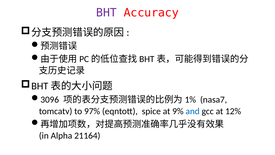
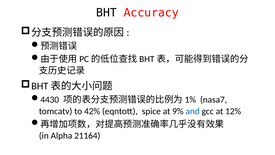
BHT colour: purple -> black (106, 13)
3096: 3096 -> 4430 (50, 99)
97%: 97% -> 42% (92, 111)
